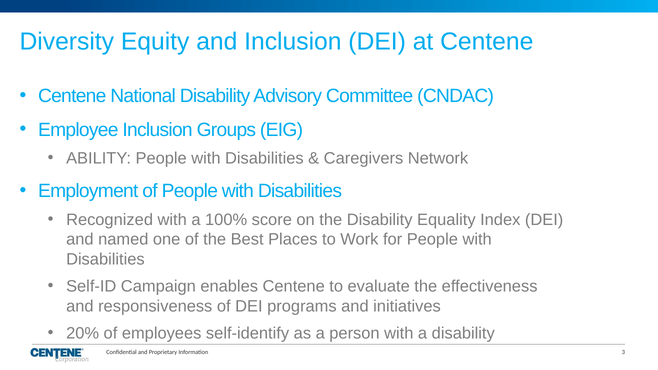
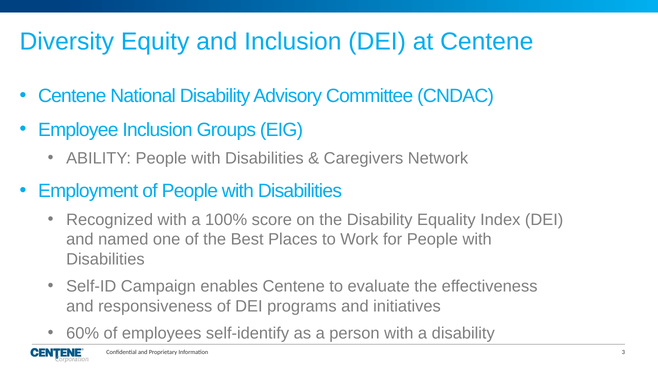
20%: 20% -> 60% (83, 333)
